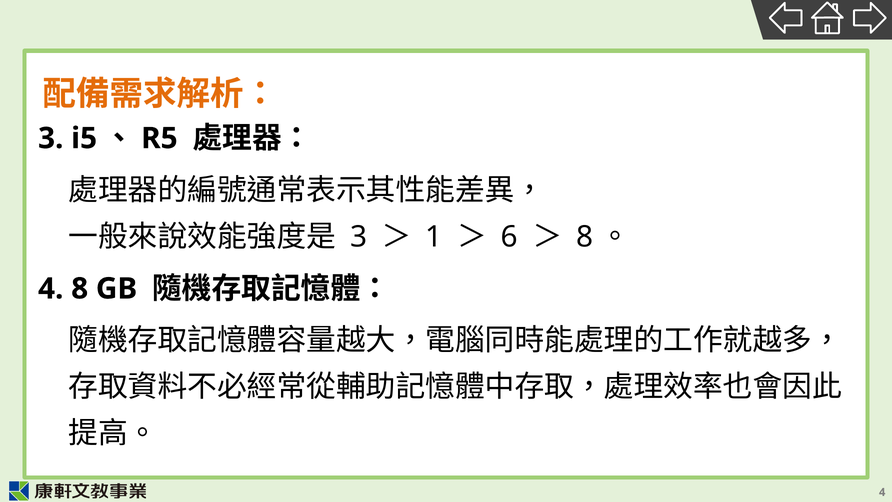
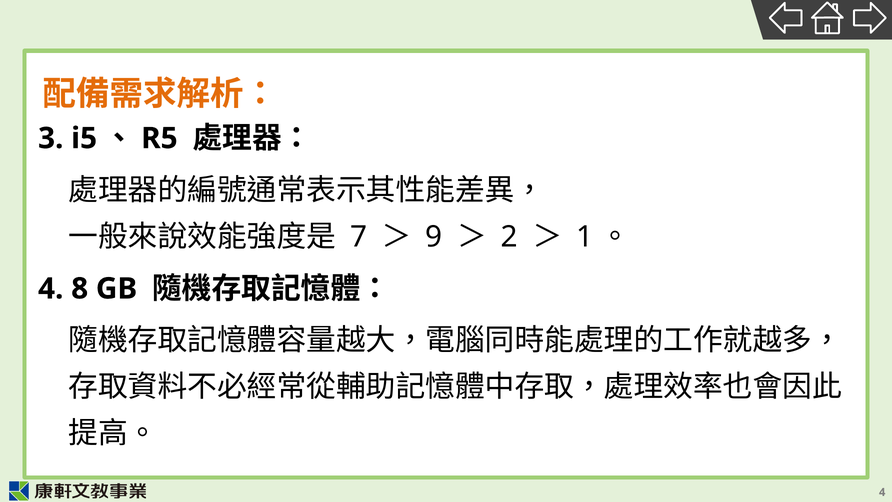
3: 3 -> 7 (359, 237)
1: 1 -> 9 (434, 237)
6: 6 -> 2 (509, 237)
8: 8 -> 1 (585, 237)
